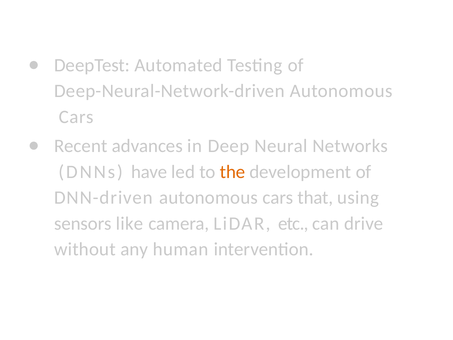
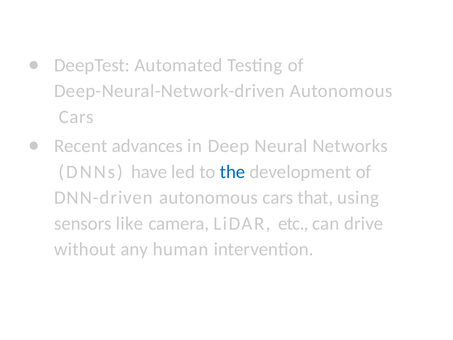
the colour: orange -> blue (233, 172)
